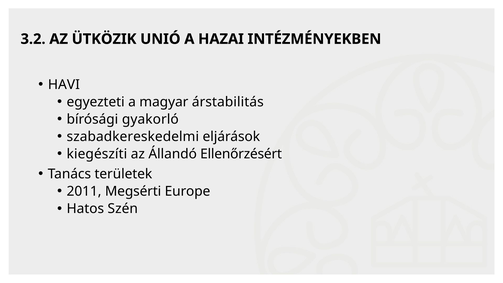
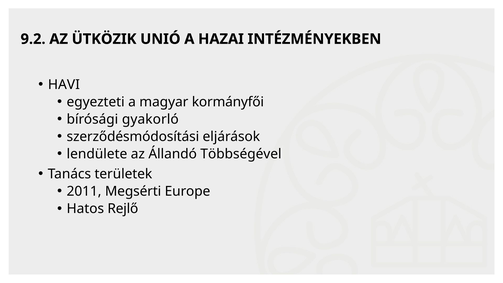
3.2: 3.2 -> 9.2 (33, 39)
árstabilitás: árstabilitás -> kormányfői (228, 102)
szabadkereskedelmi: szabadkereskedelmi -> szerződésmódosítási (133, 137)
kiegészíti: kiegészíti -> lendülete (97, 154)
Ellenőrzésért: Ellenőrzésért -> Többségével (241, 154)
Szén: Szén -> Rejlő (123, 209)
